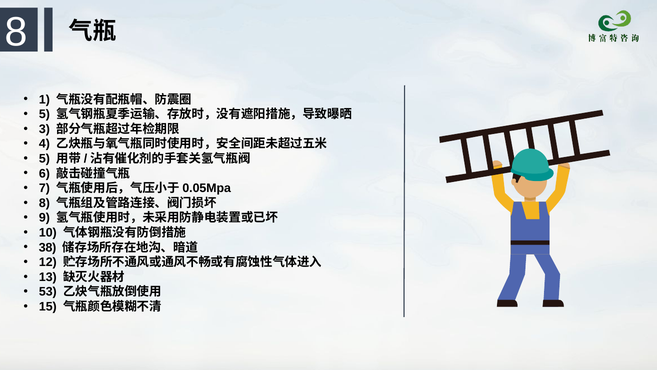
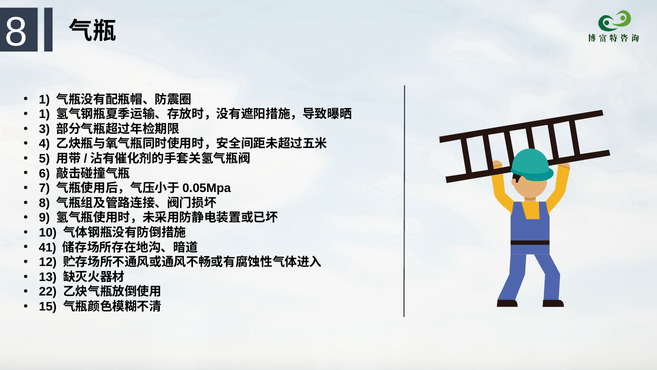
5: 5 -> 1 (44, 114)
38: 38 -> 41 (48, 247)
53: 53 -> 22 (48, 292)
